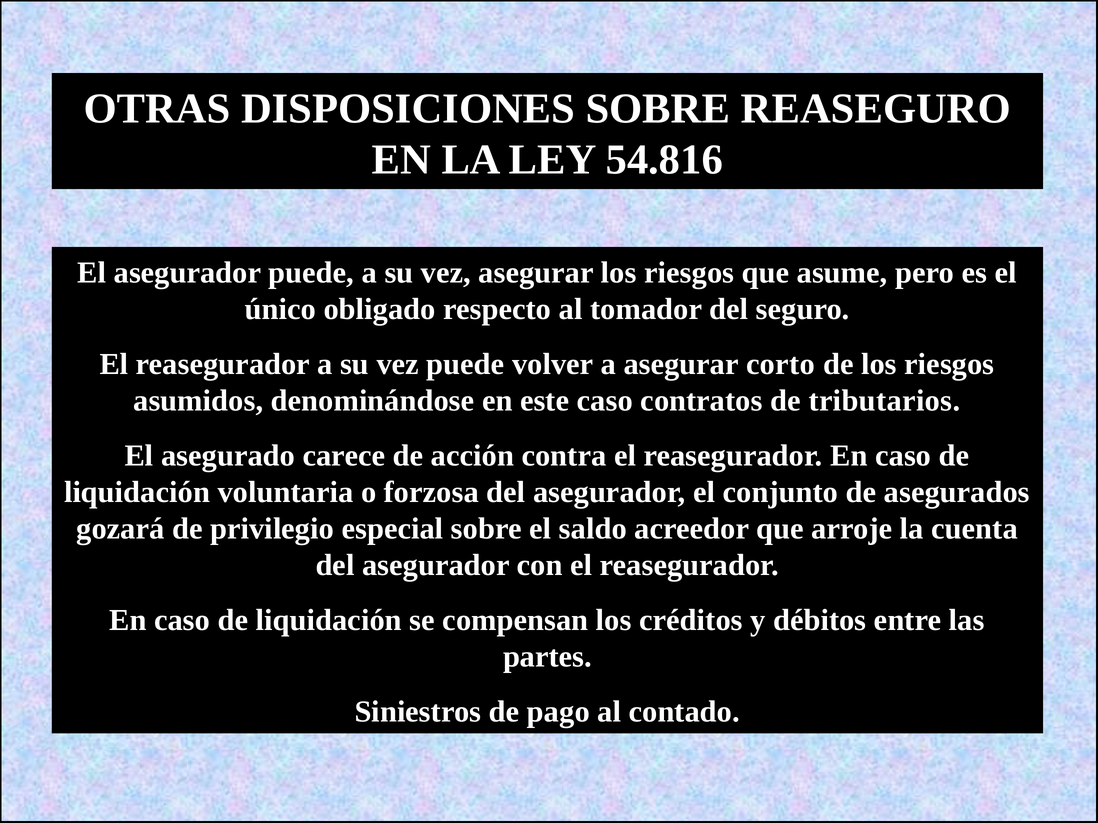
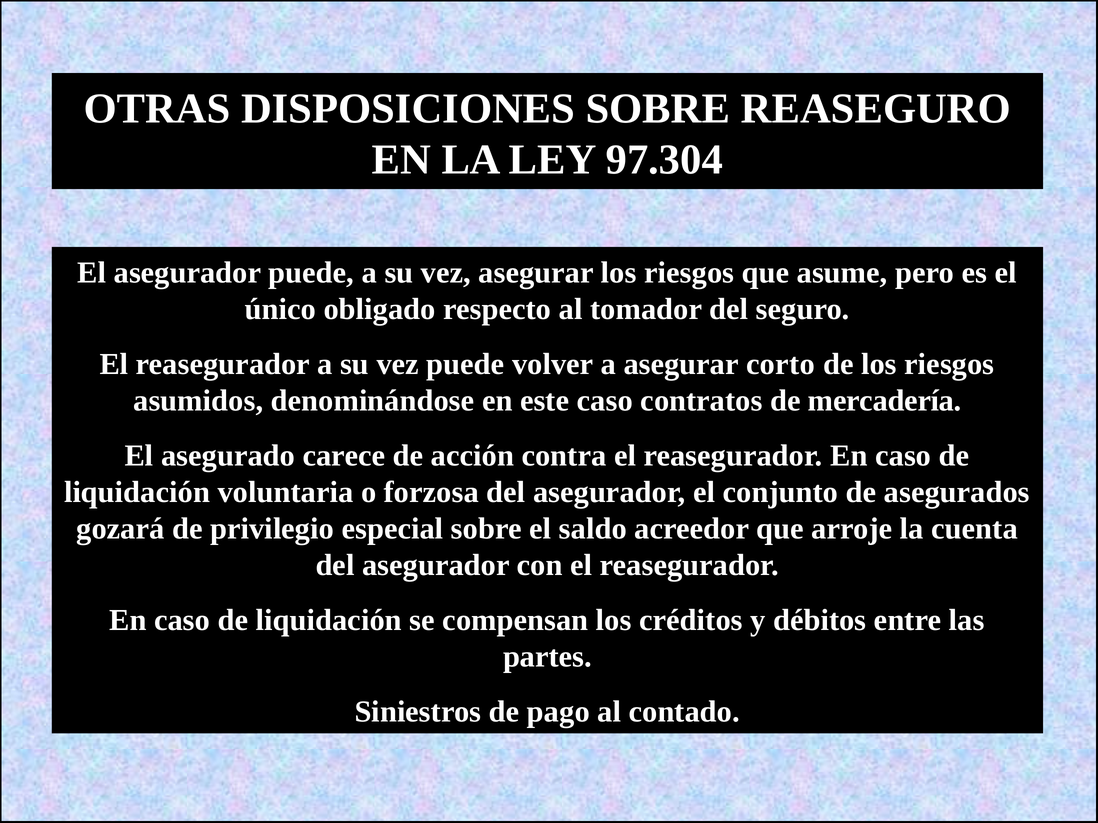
54.816: 54.816 -> 97.304 (664, 160)
tributarios: tributarios -> mercadería (885, 401)
